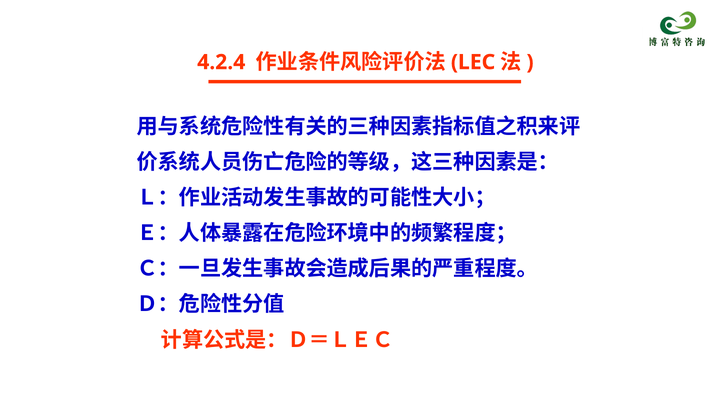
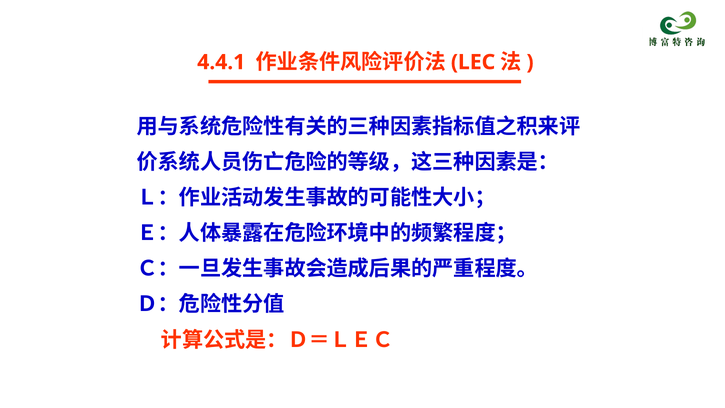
4.2.4: 4.2.4 -> 4.4.1 (221, 62)
